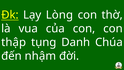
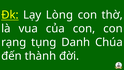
thập: thập -> rạng (14, 42)
nhậm: nhậm -> thành (40, 56)
